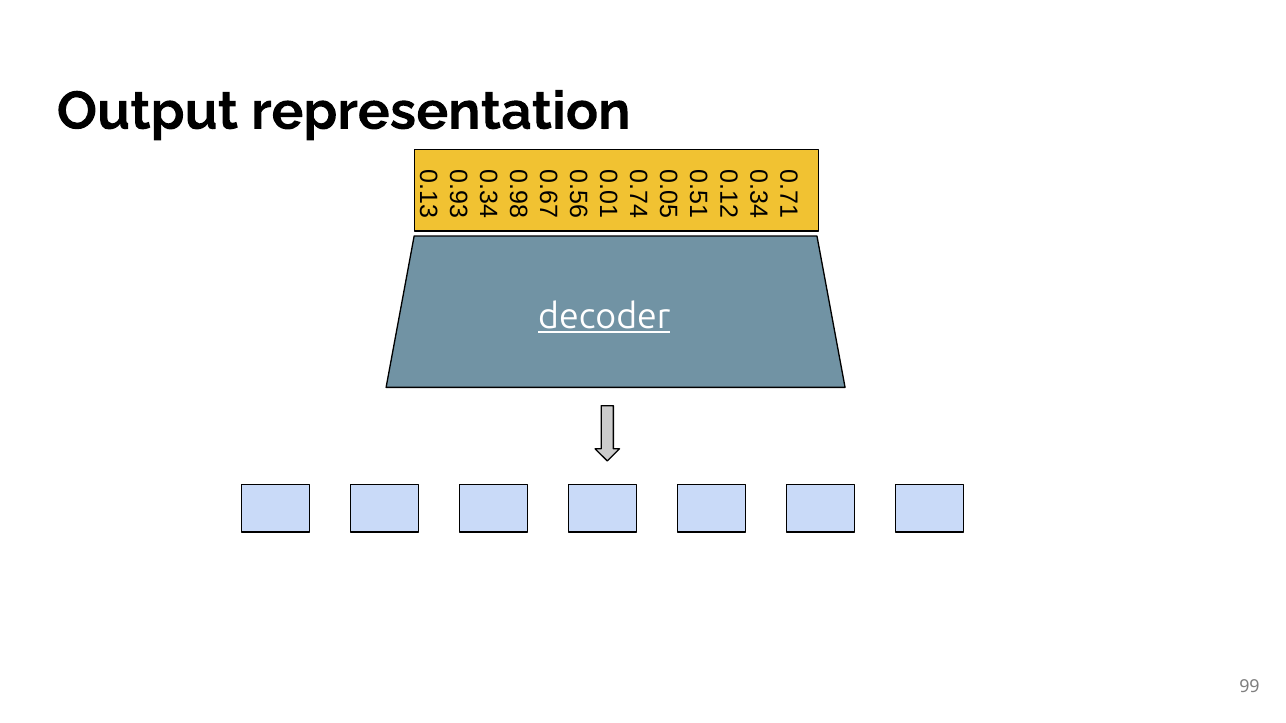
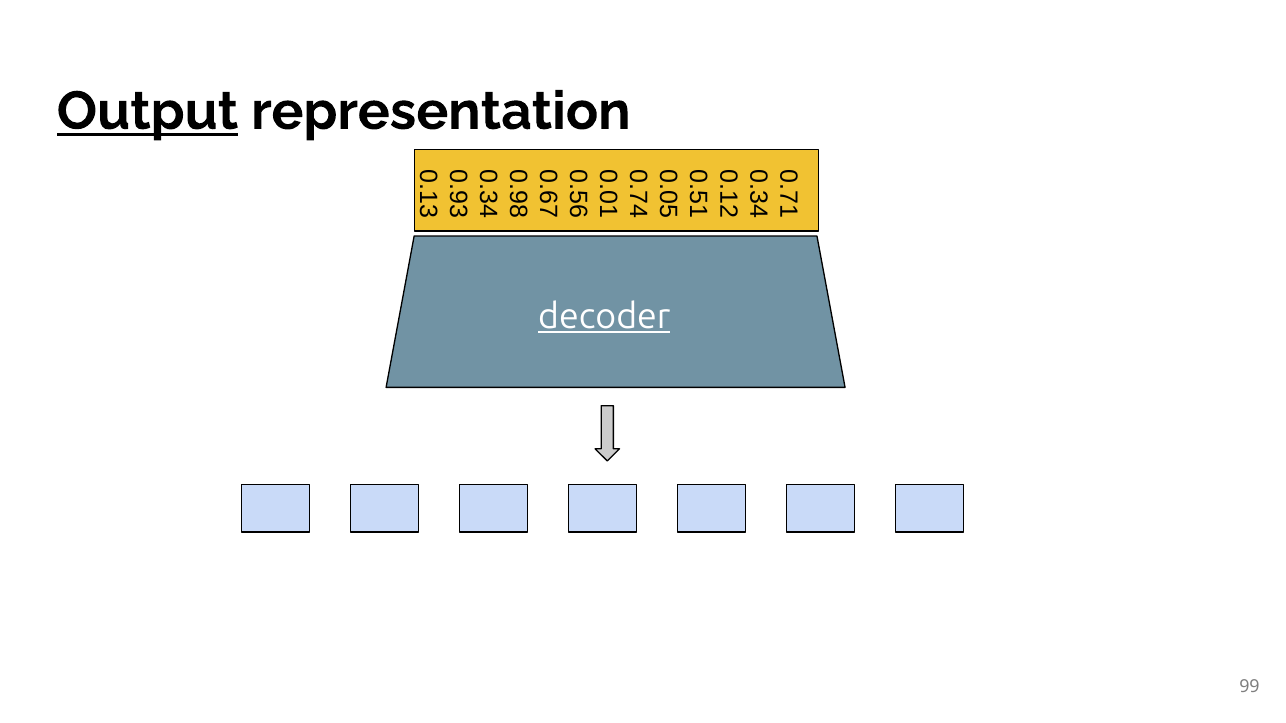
Output underline: none -> present (147, 111)
